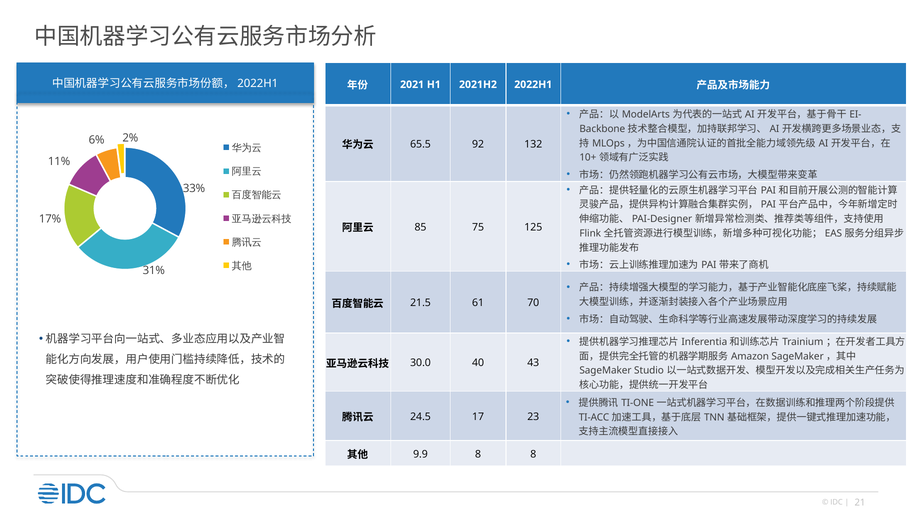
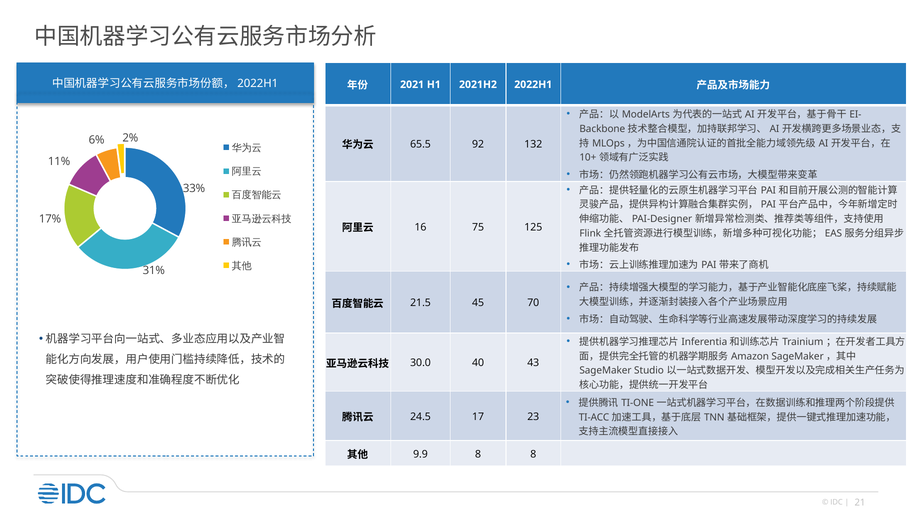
85: 85 -> 16 (420, 227)
61: 61 -> 45 (478, 303)
